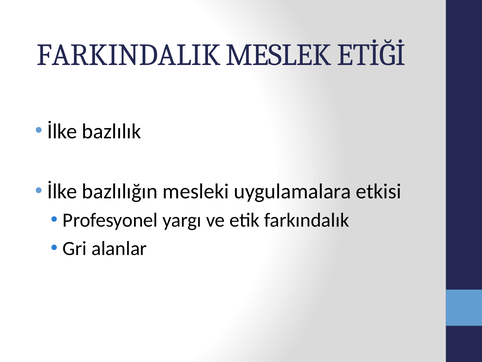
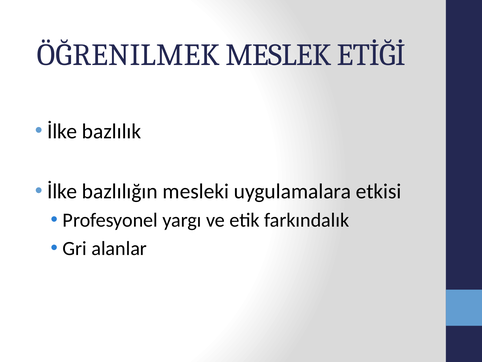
FARKINDALIK: FARKINDALIK -> ÖĞRENILMEK (128, 55)
